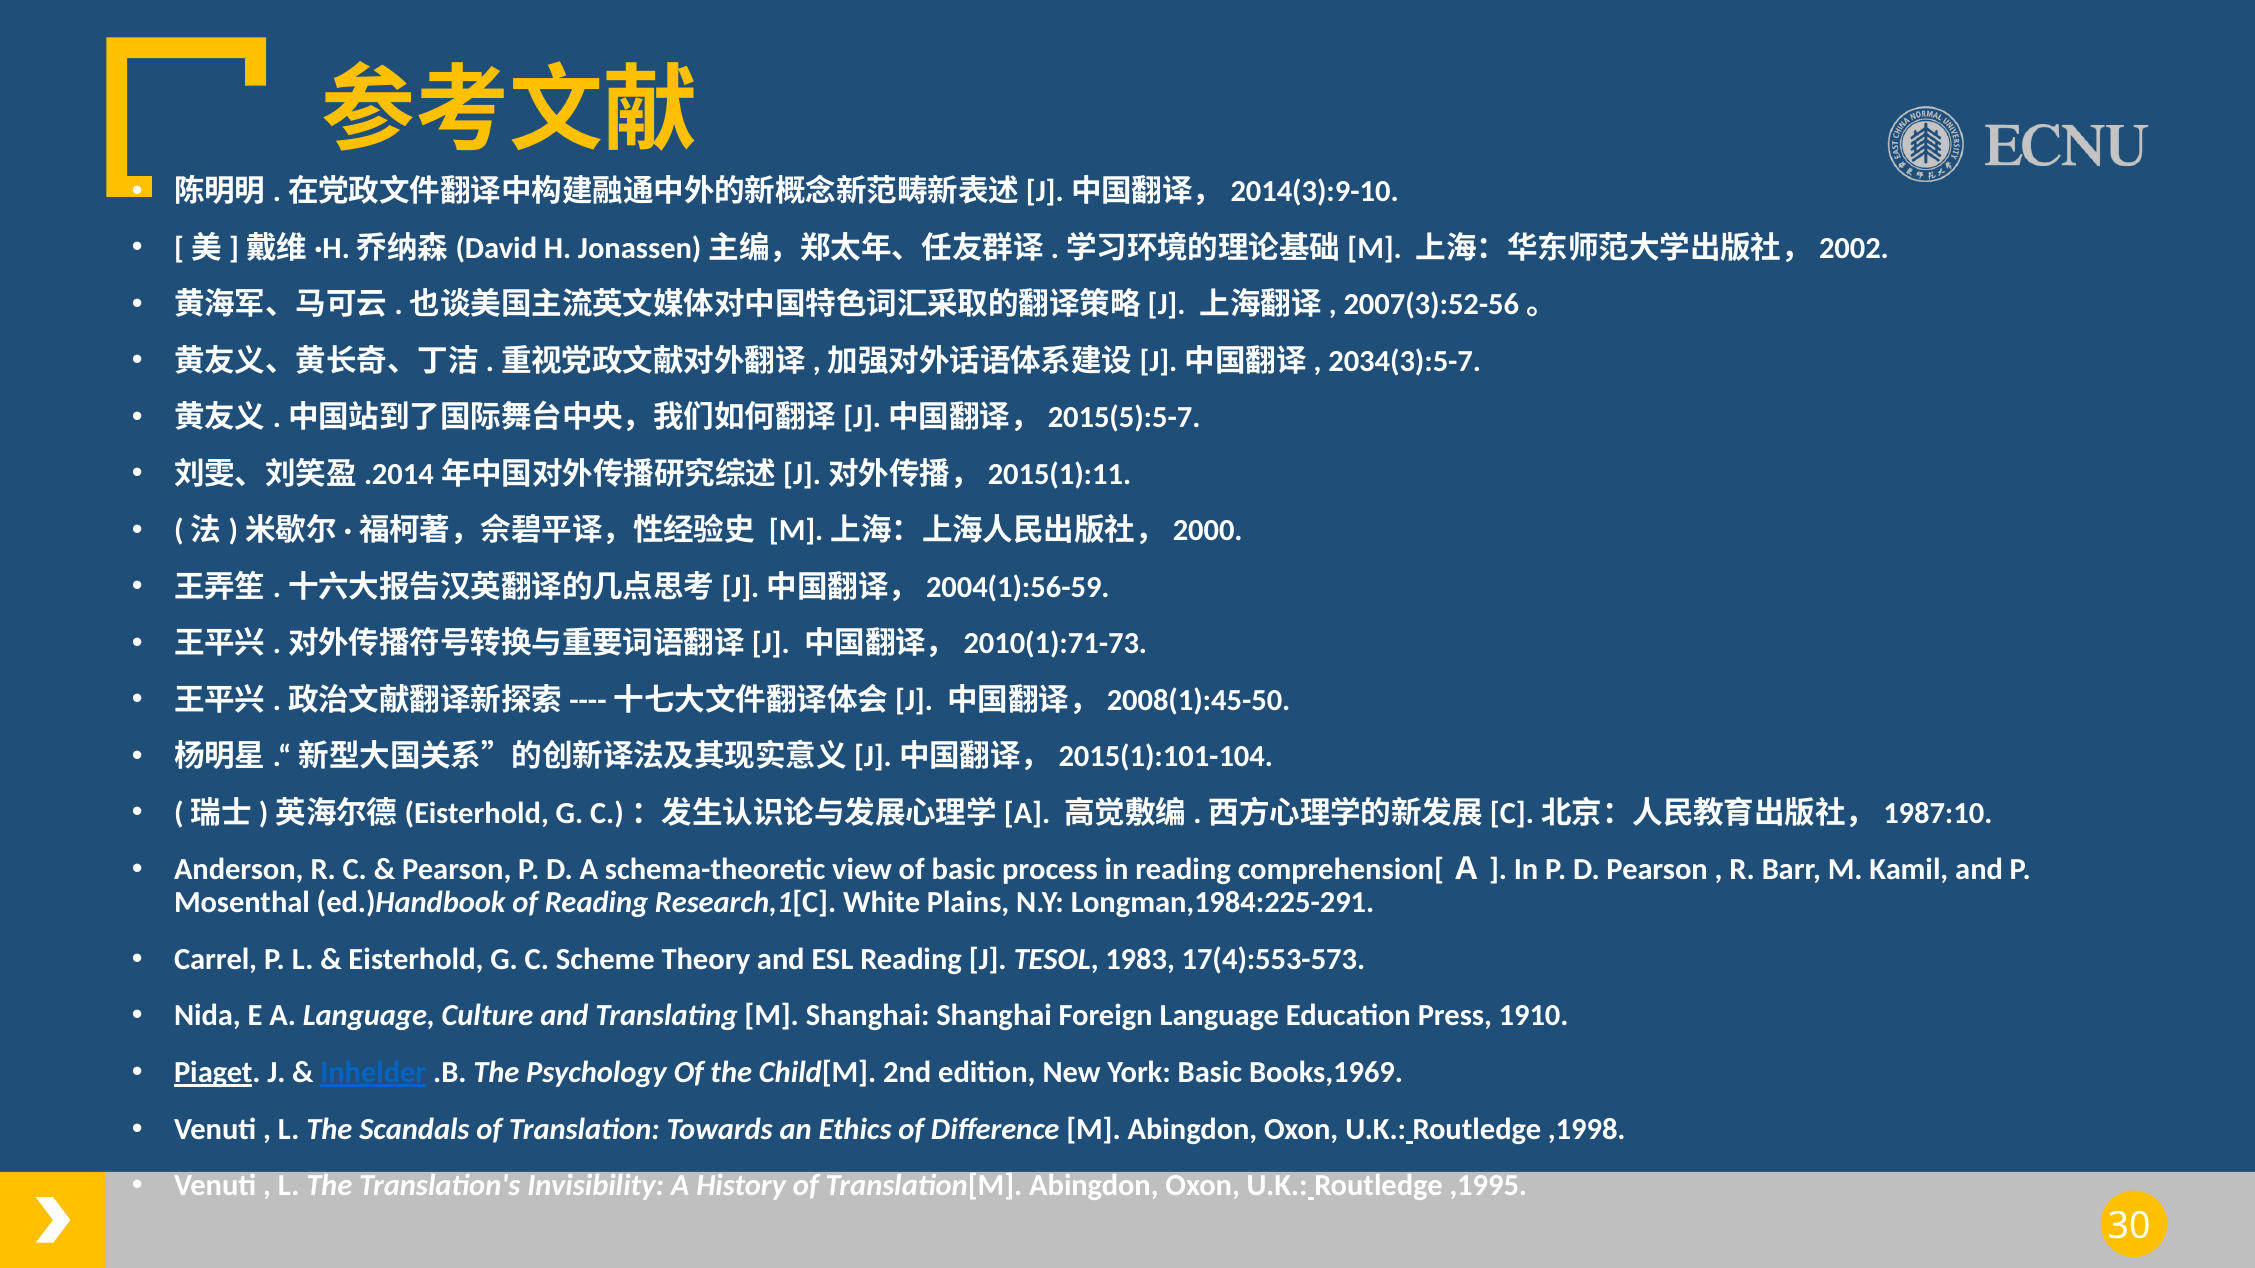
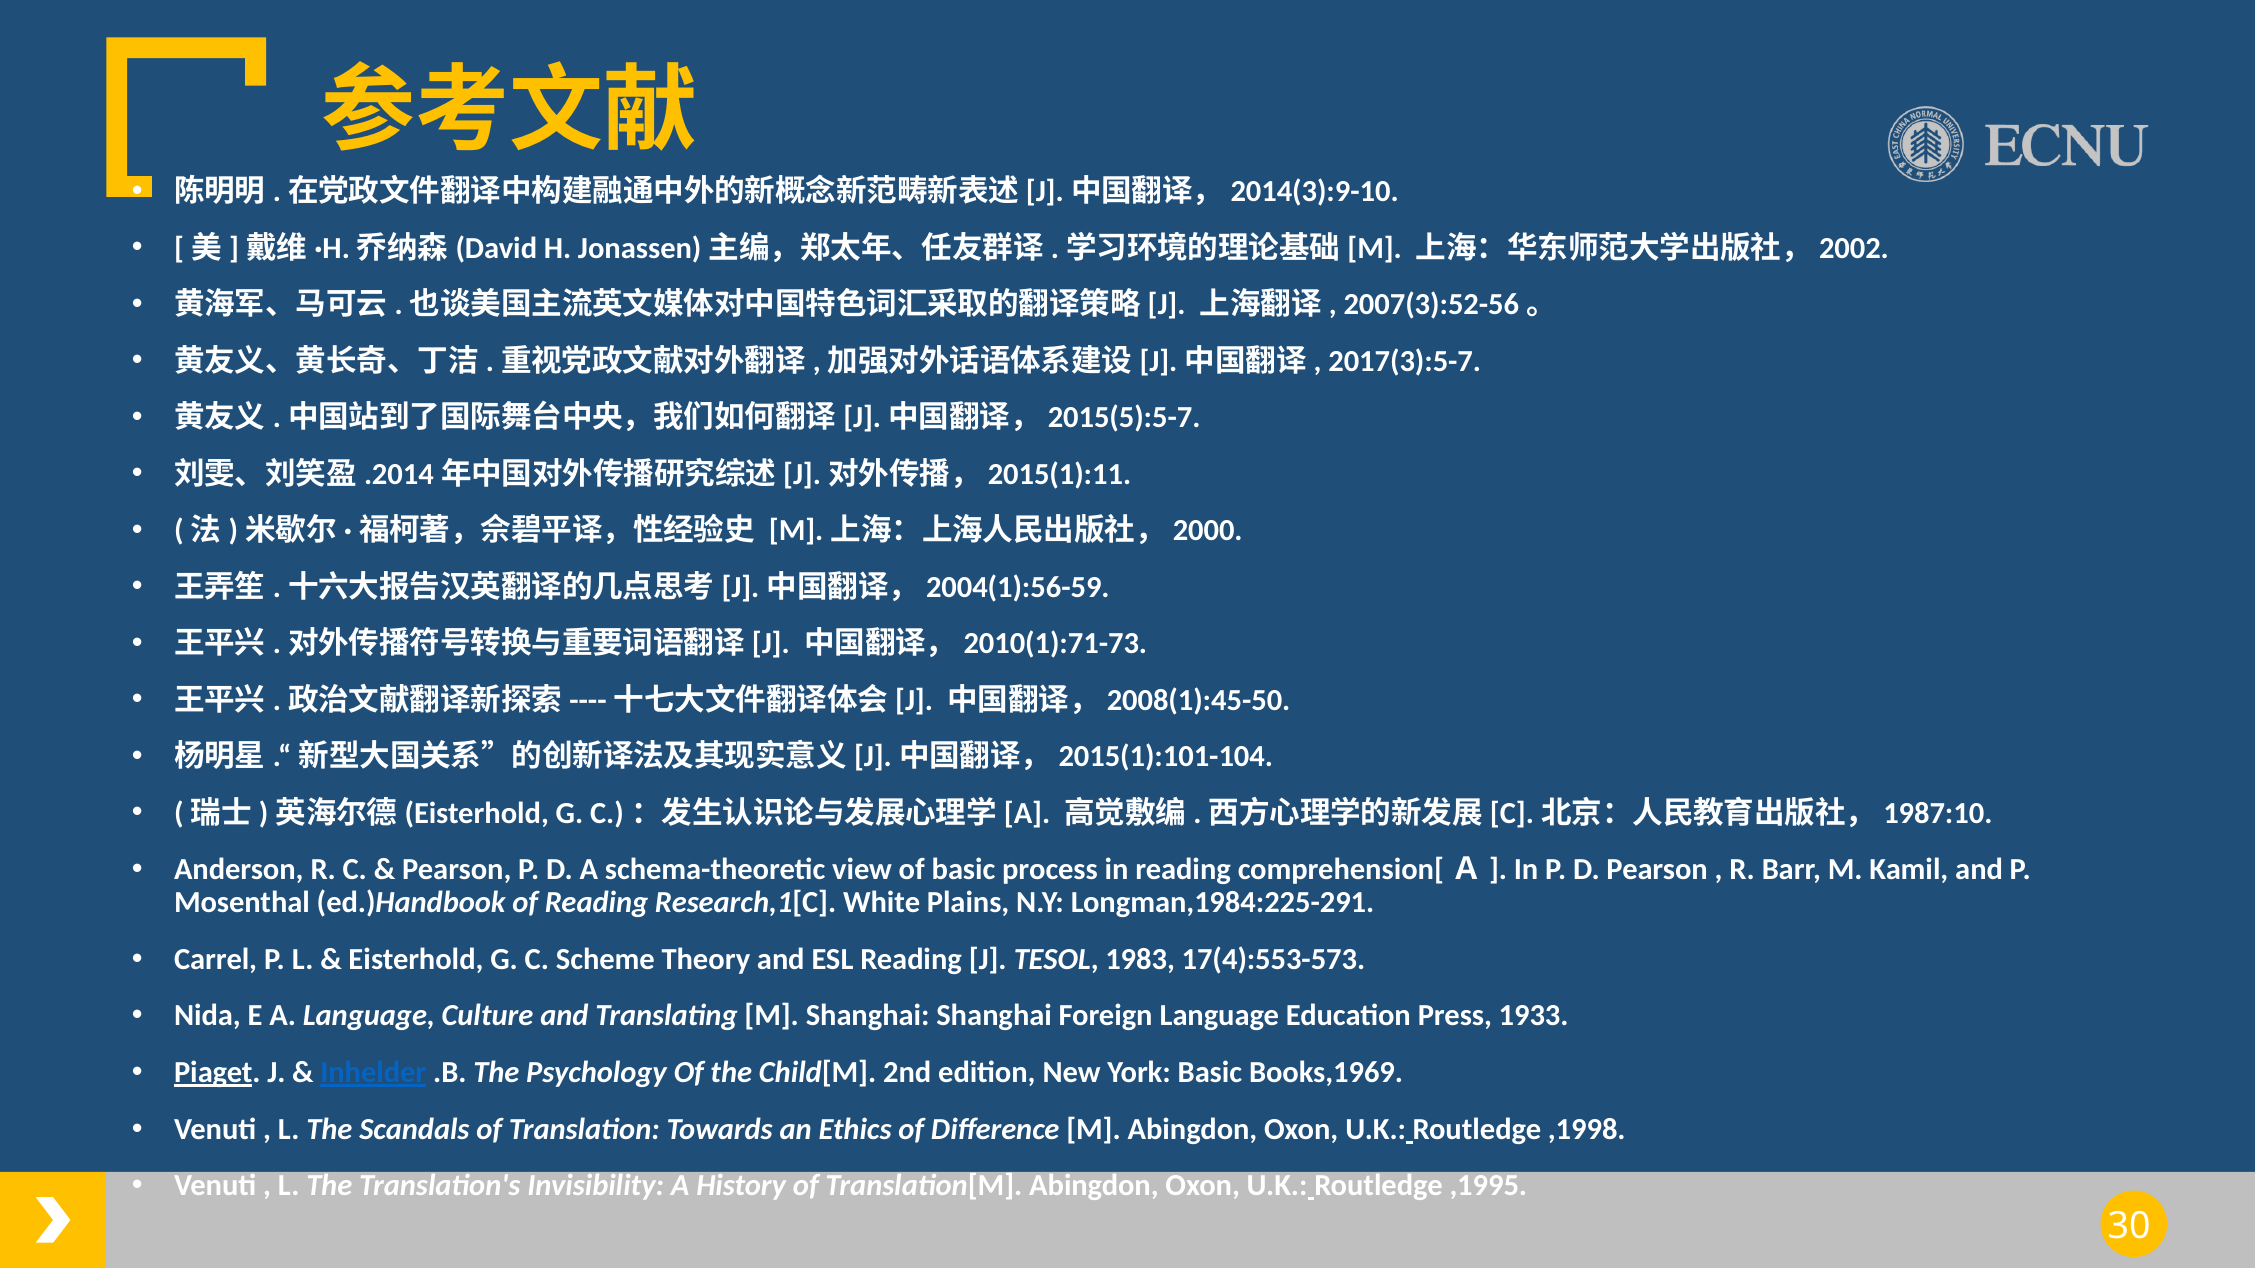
2034(3):5-7: 2034(3):5-7 -> 2017(3):5-7 (1405, 361)
1910: 1910 -> 1933 (1534, 1016)
